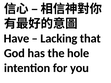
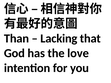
Have: Have -> Than (16, 39)
hole: hole -> love (78, 53)
